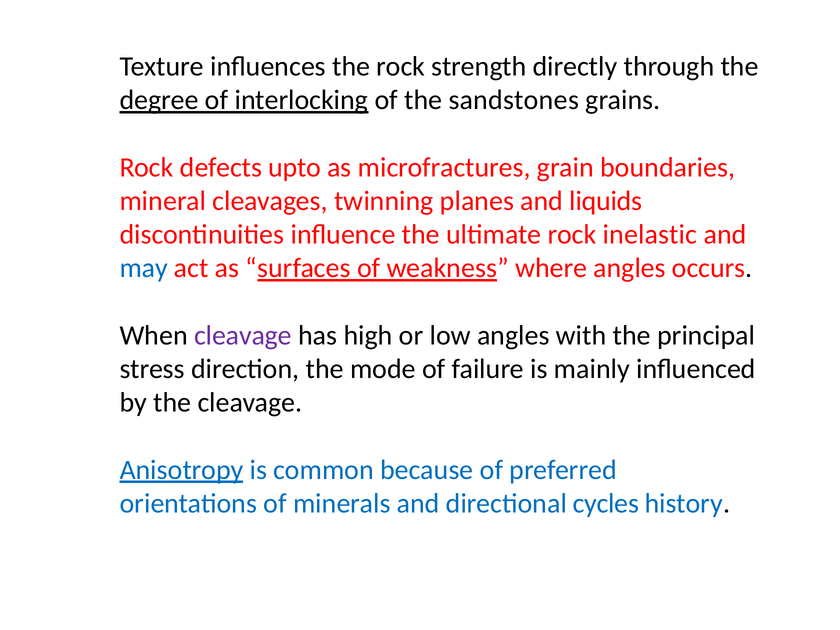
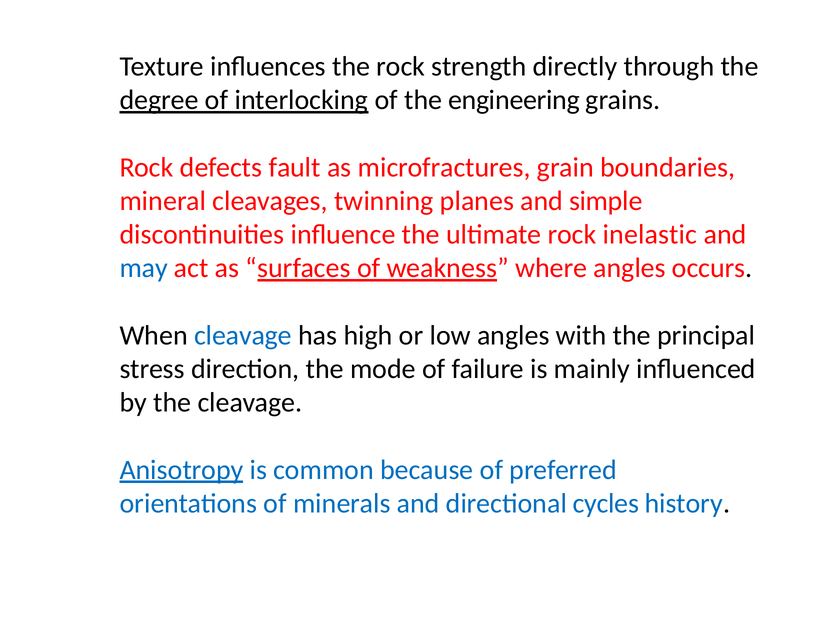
sandstones: sandstones -> engineering (514, 100)
upto: upto -> fault (295, 167)
liquids: liquids -> simple (606, 201)
cleavage colour: purple -> blue (243, 335)
